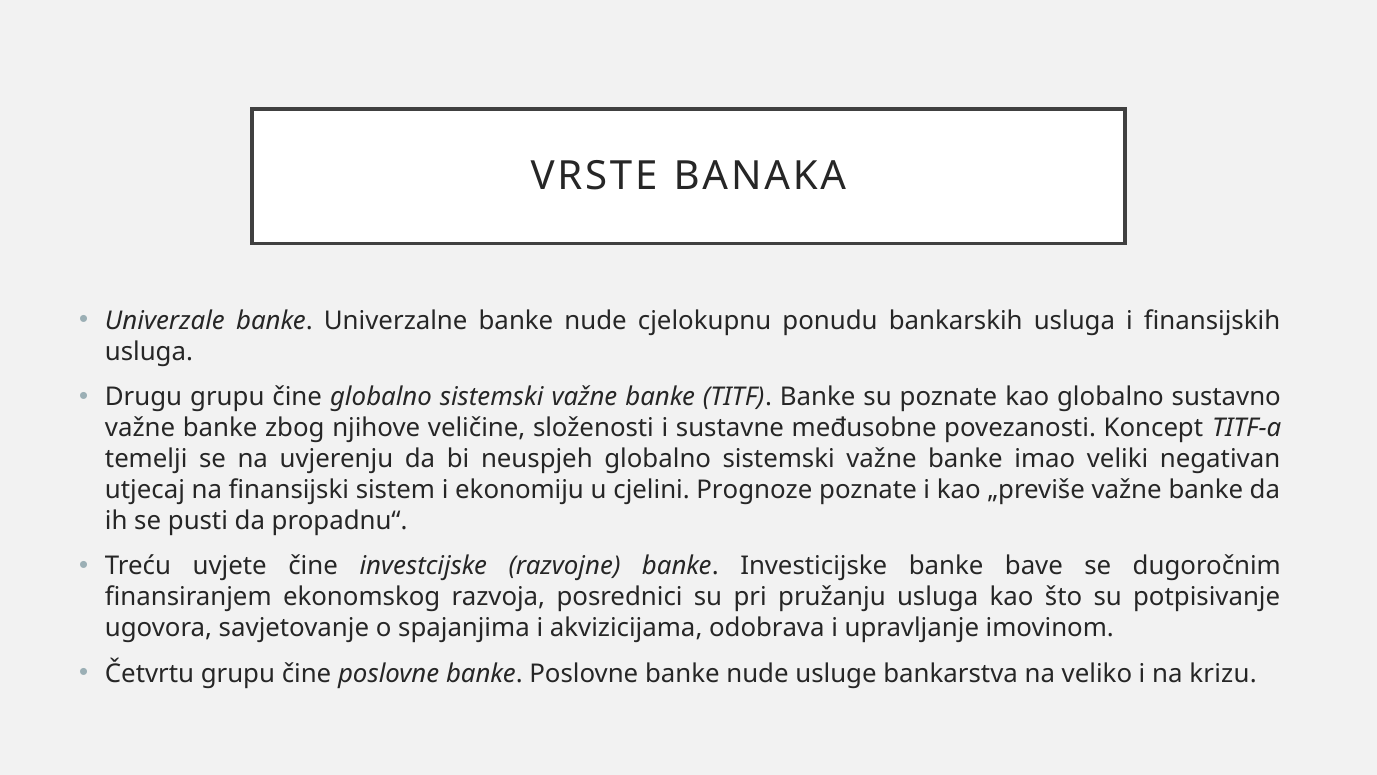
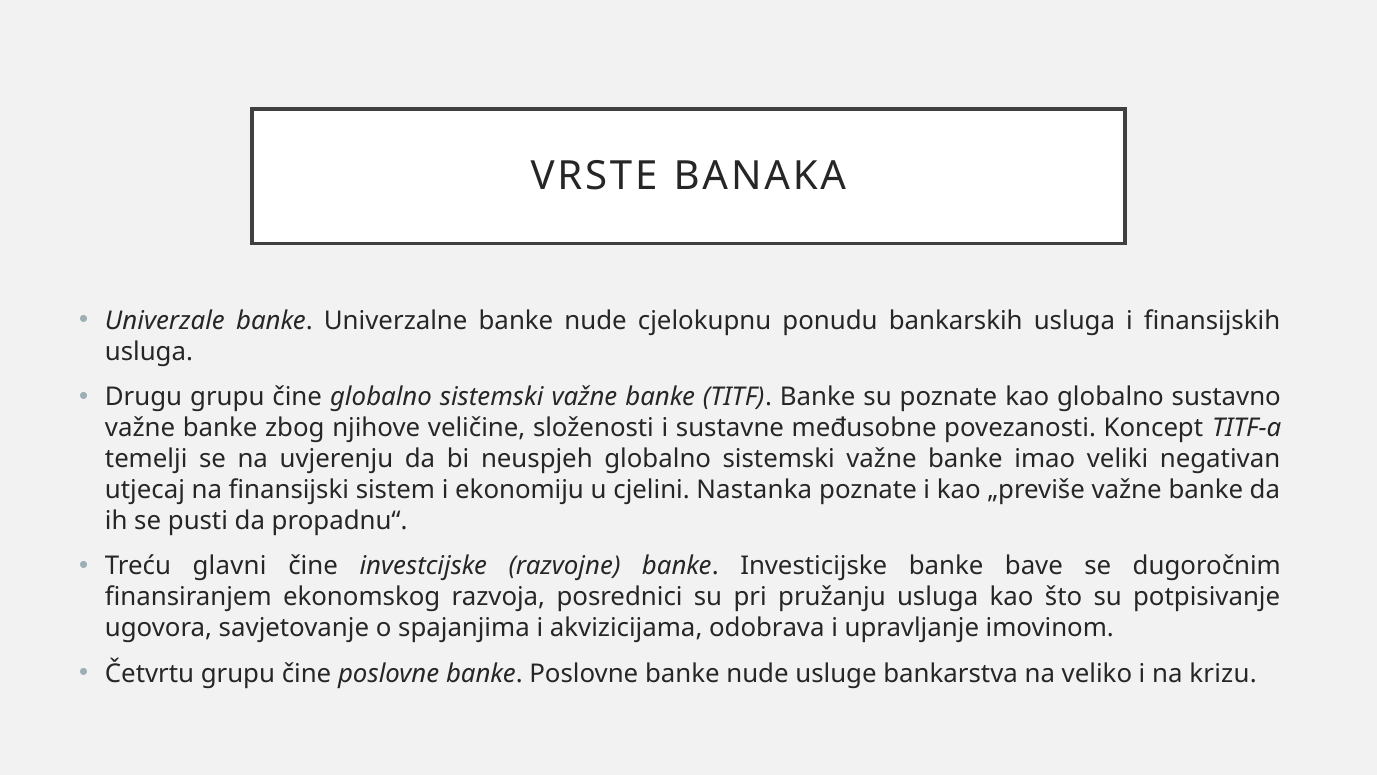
Prognoze: Prognoze -> Nastanka (754, 490)
uvjete: uvjete -> glavni (230, 566)
